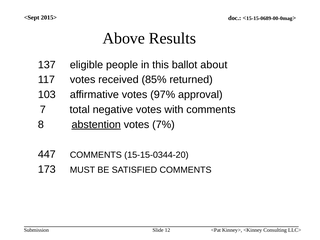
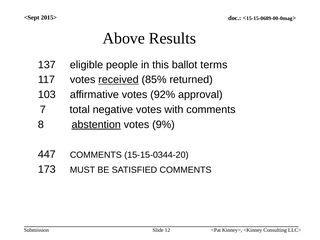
about: about -> terms (214, 65)
received underline: none -> present (118, 80)
97%: 97% -> 92% (163, 95)
7%: 7% -> 9% (163, 124)
